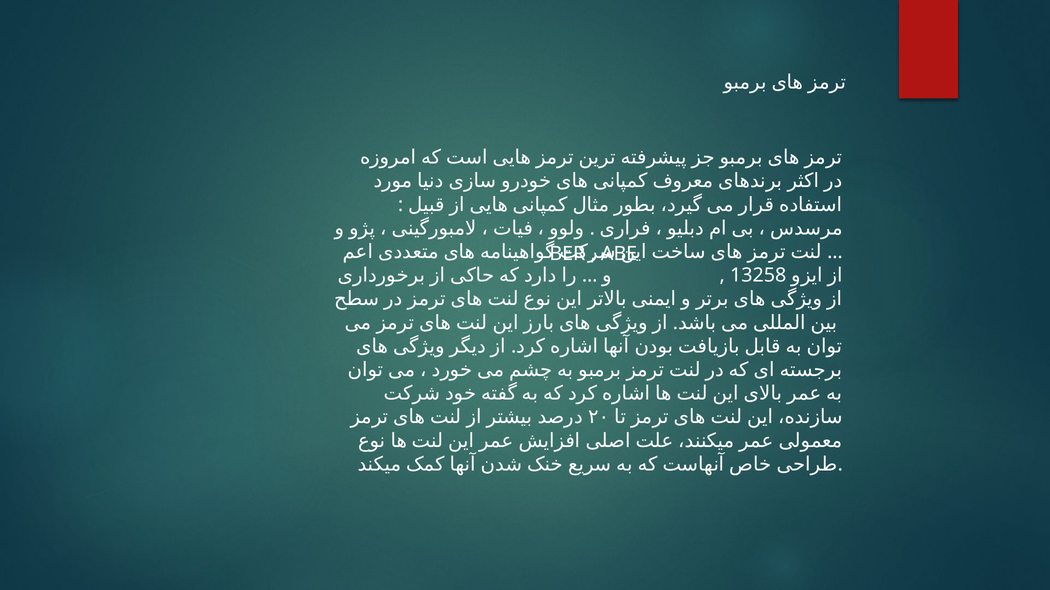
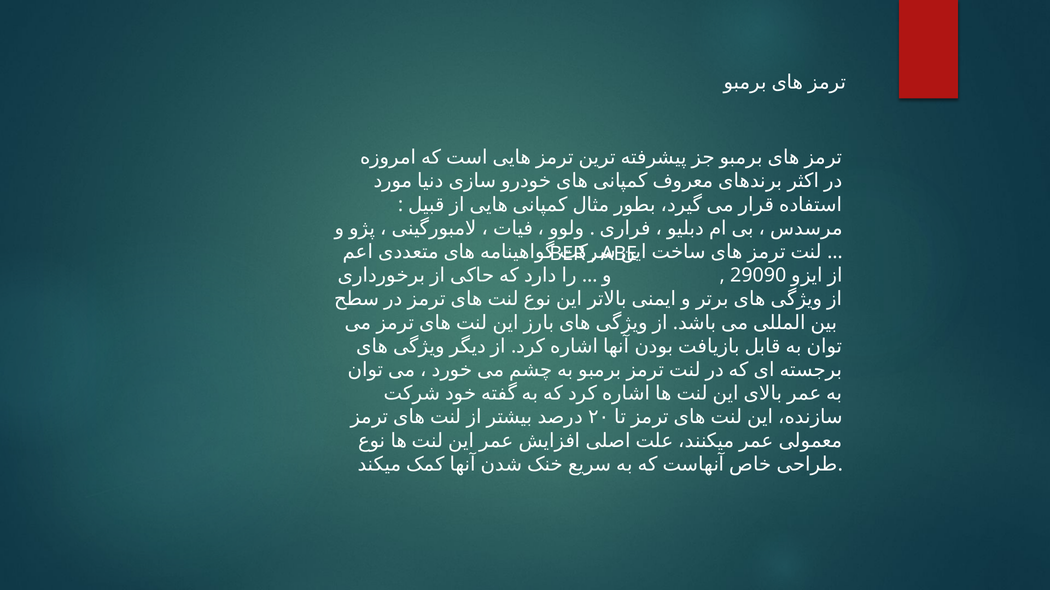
13258: 13258 -> 29090 (758, 276)
